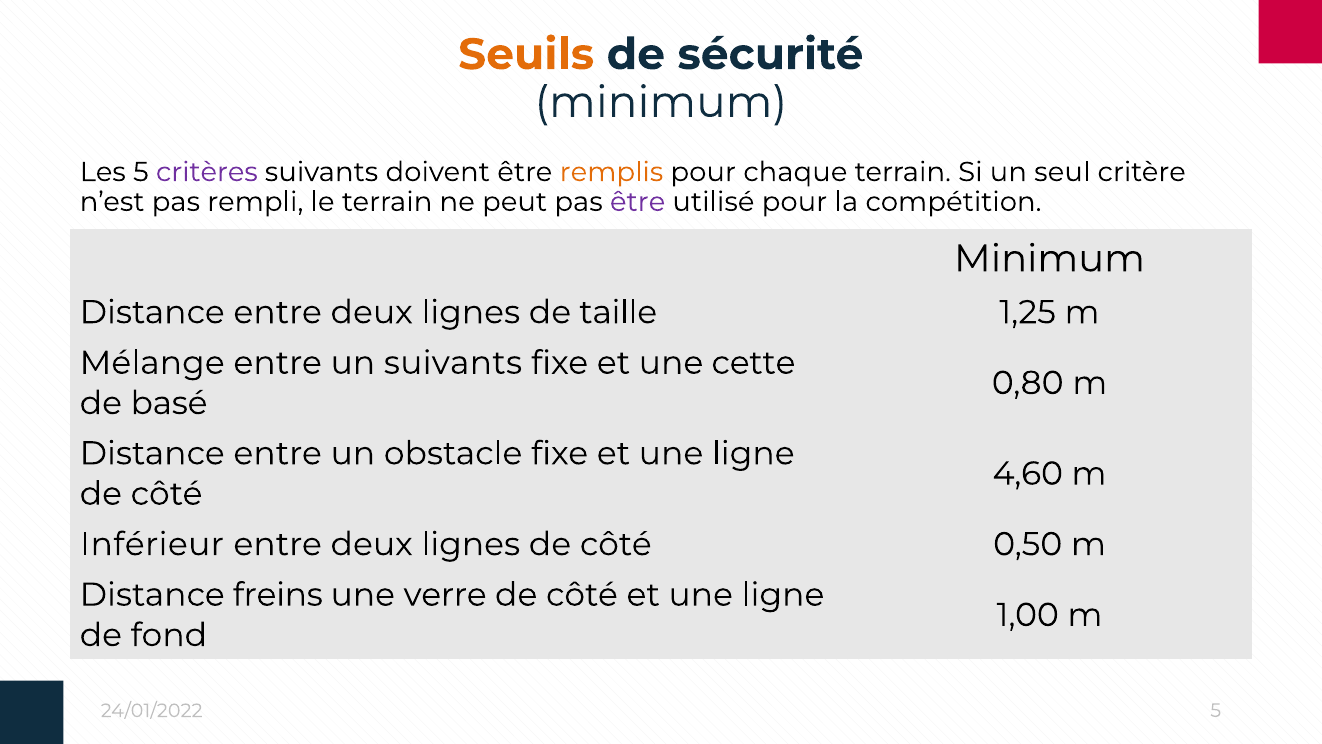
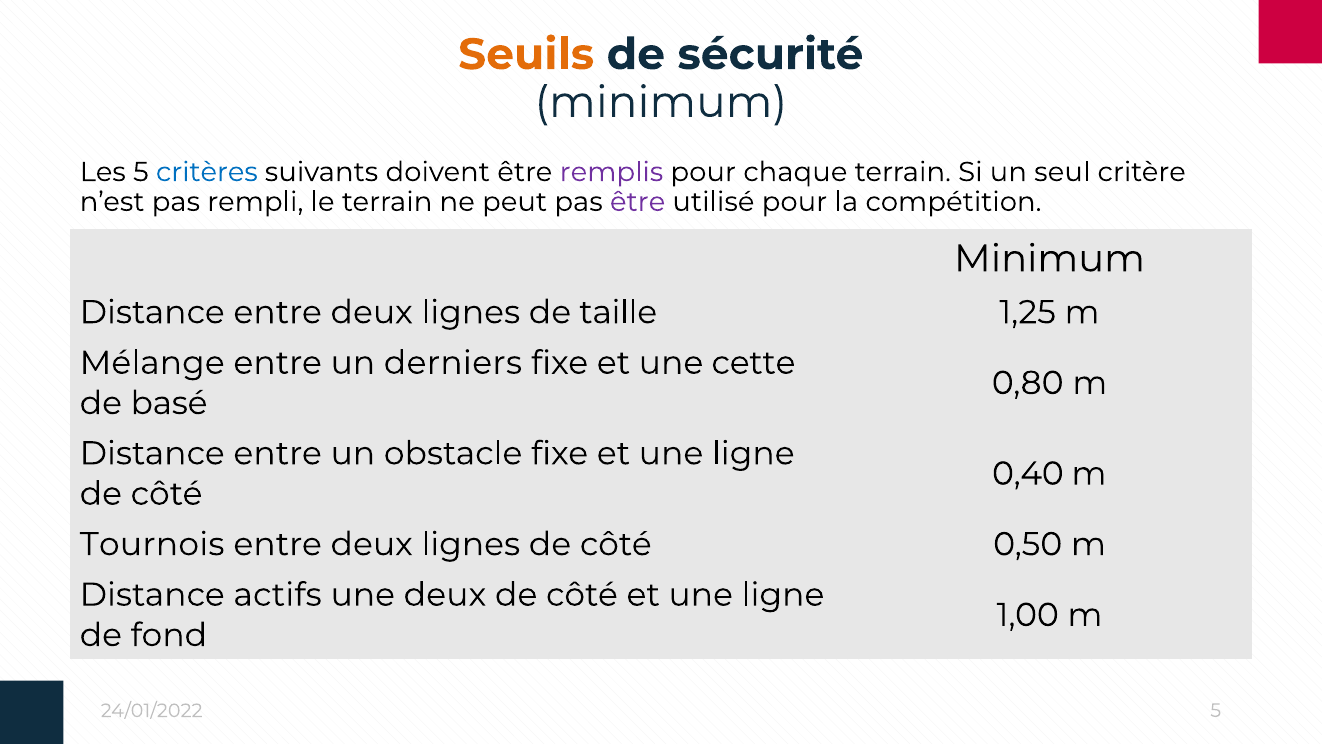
critères colour: purple -> blue (207, 172)
remplis colour: orange -> purple (611, 172)
un suivants: suivants -> derniers (453, 363)
4,60: 4,60 -> 0,40 (1028, 473)
Inférieur: Inférieur -> Tournois (152, 544)
freins: freins -> actifs (278, 595)
une verre: verre -> deux (445, 595)
